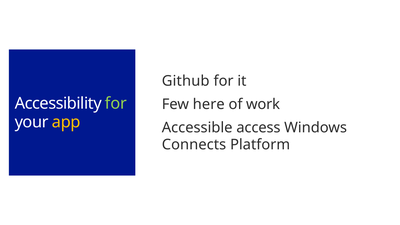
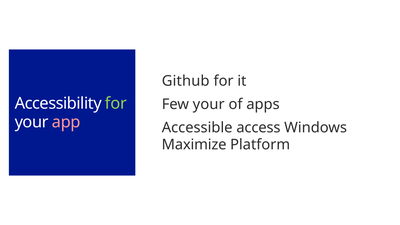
Few here: here -> your (209, 104)
work: work -> apps (263, 104)
app colour: yellow -> pink (66, 122)
Connects: Connects -> Maximize (194, 144)
